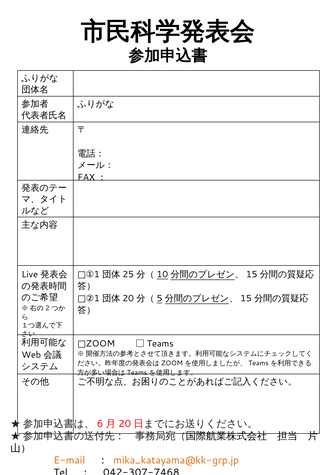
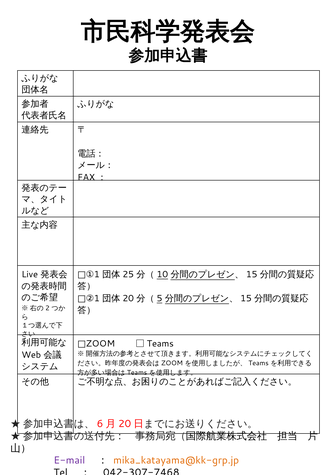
E-mail colour: orange -> purple (69, 461)
